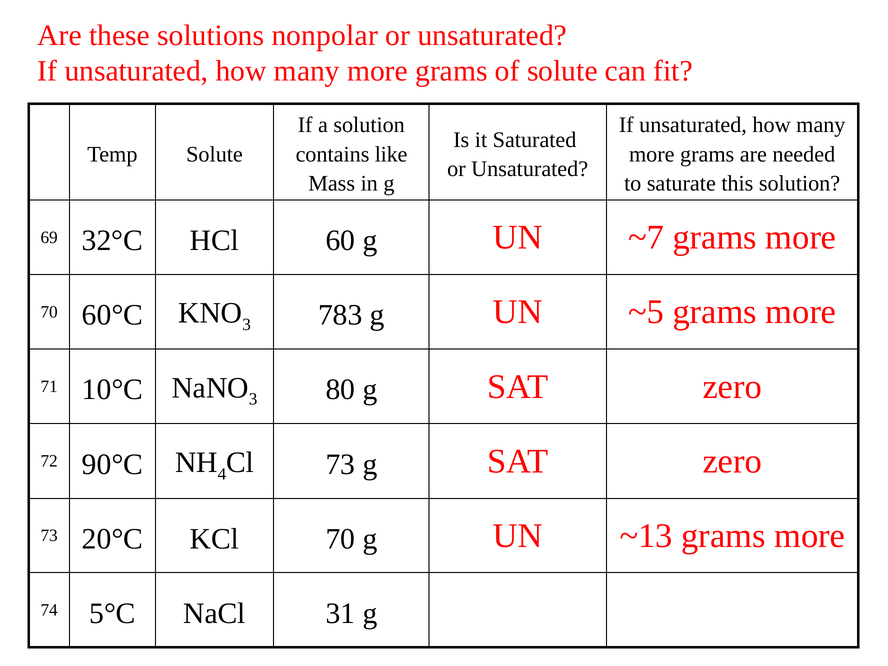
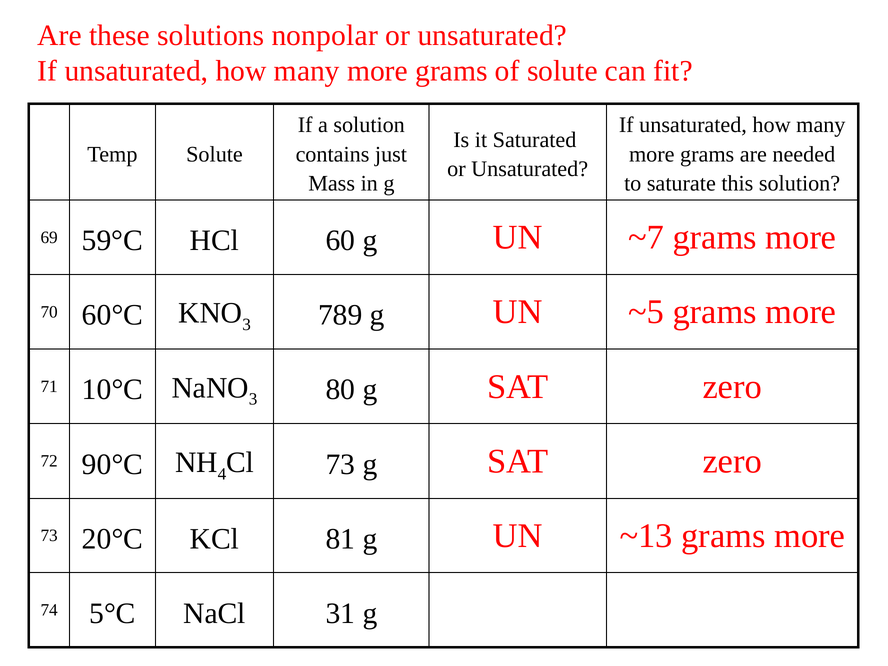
like: like -> just (391, 154)
32°C: 32°C -> 59°C (112, 241)
783: 783 -> 789 (340, 315)
KCl 70: 70 -> 81 (340, 539)
